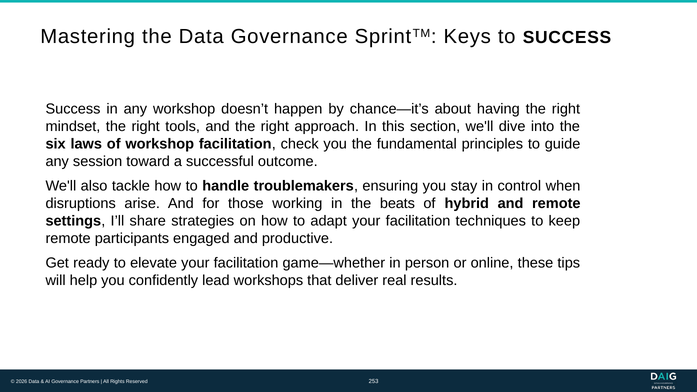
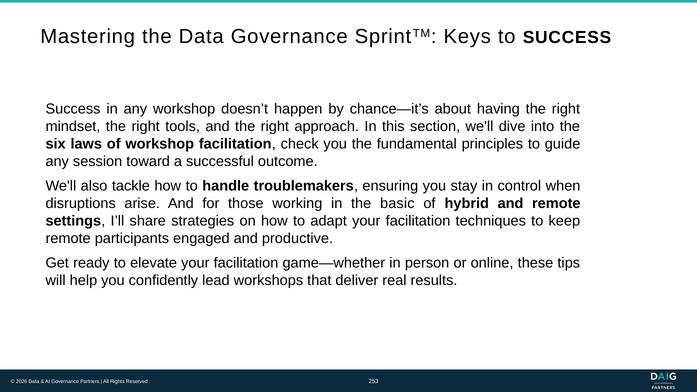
beats: beats -> basic (397, 203)
